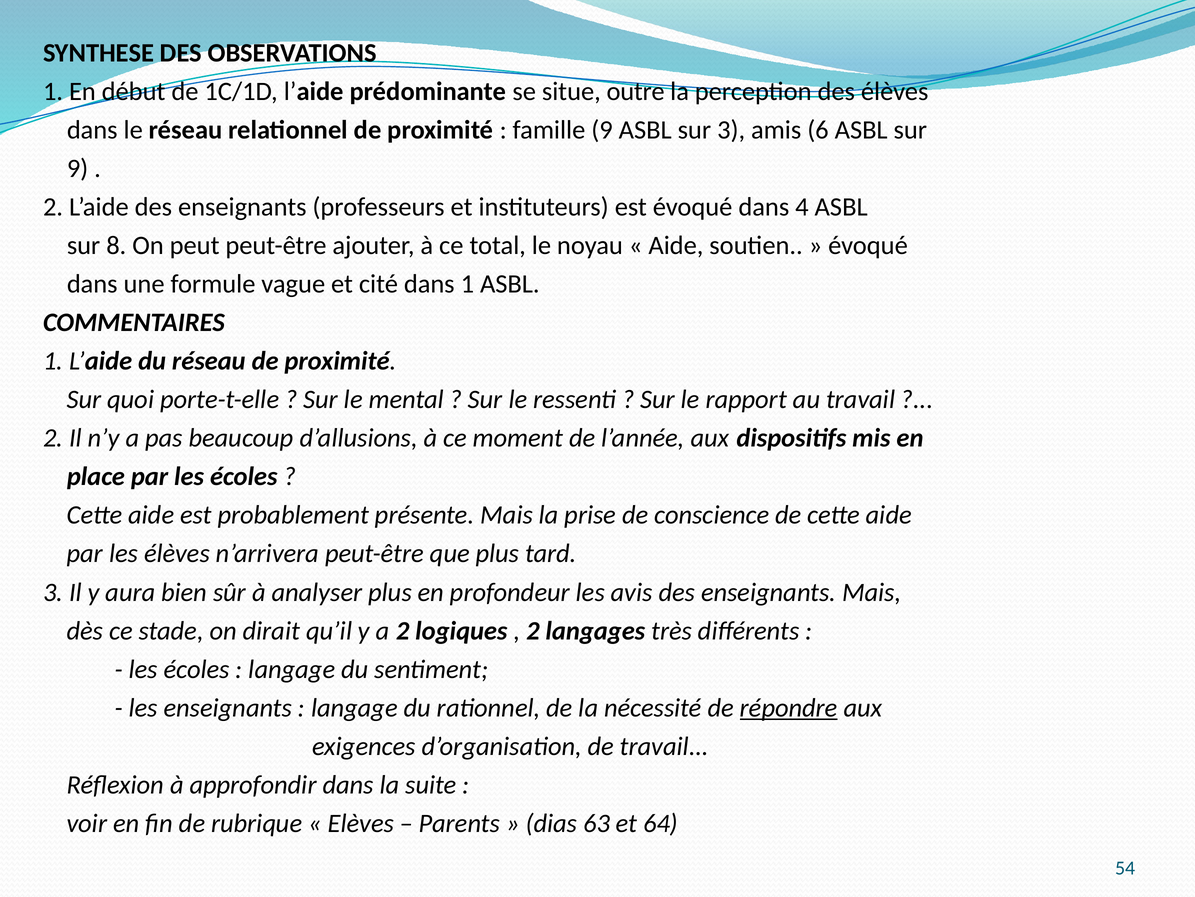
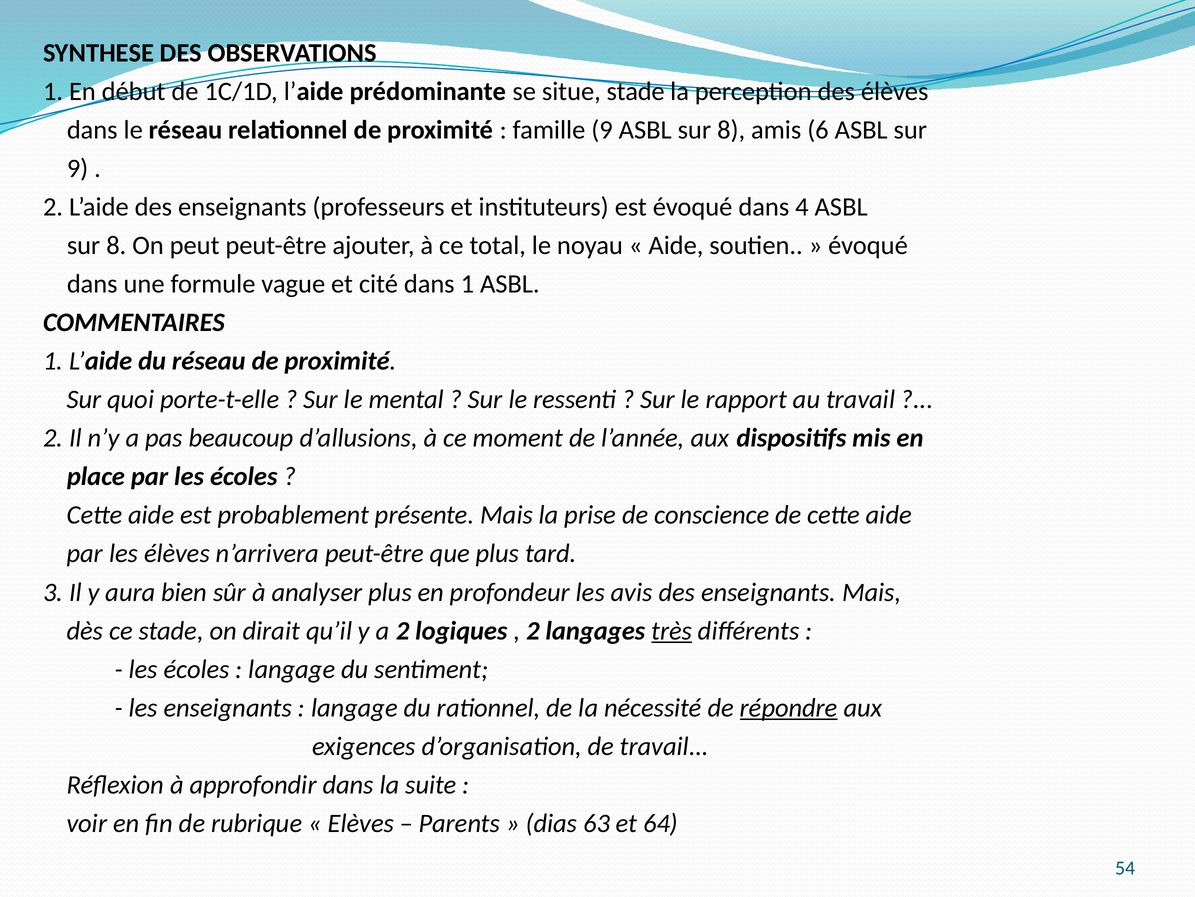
situe outre: outre -> stade (636, 91)
9 ASBL sur 3: 3 -> 8 (731, 130)
très underline: none -> present (672, 630)
